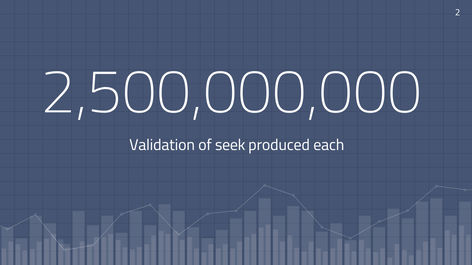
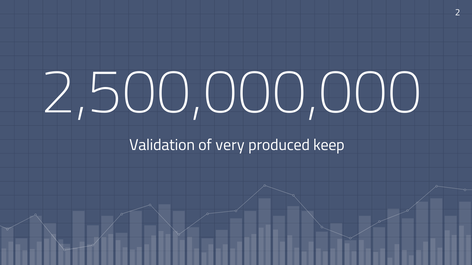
seek: seek -> very (230, 145)
each: each -> keep (329, 145)
